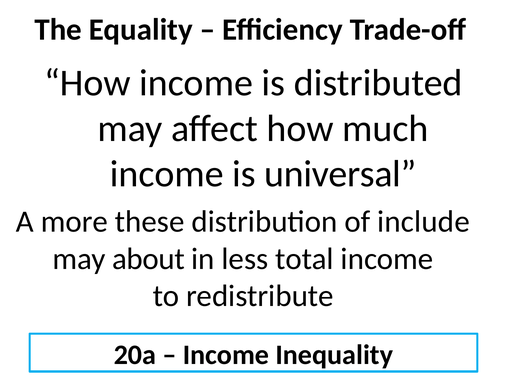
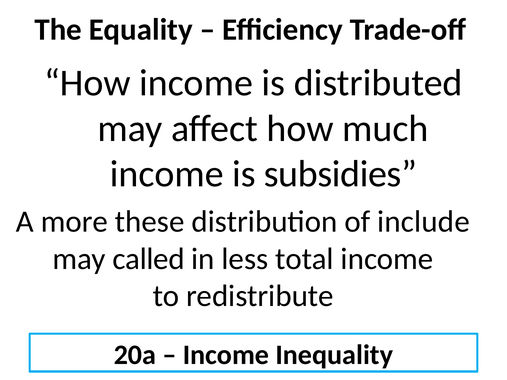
universal: universal -> subsidies (340, 174)
about: about -> called (149, 259)
